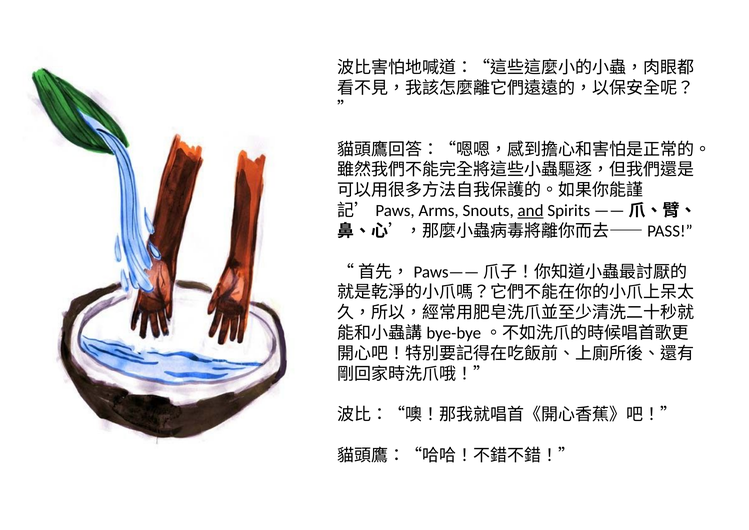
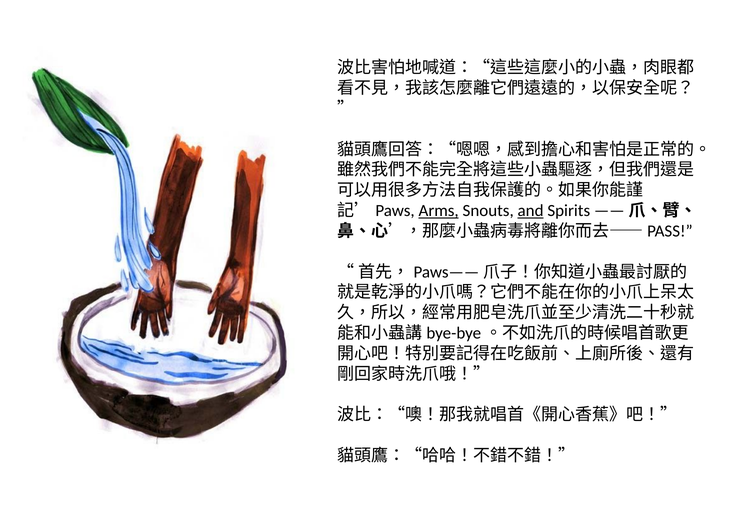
Arms underline: none -> present (439, 210)
